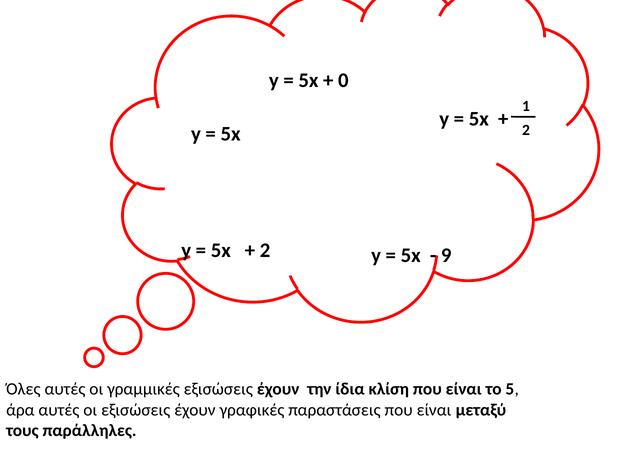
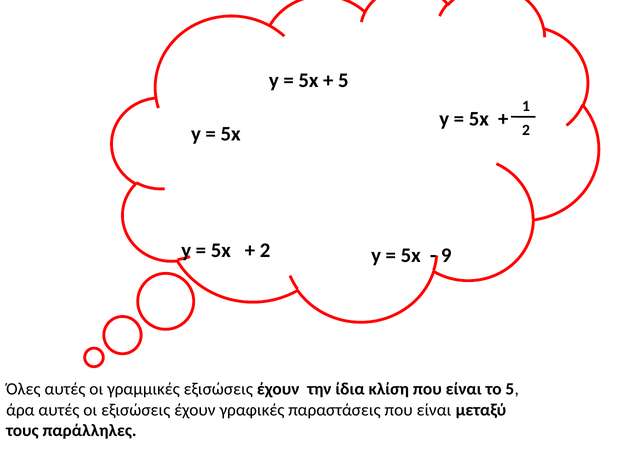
0: 0 -> 5 (343, 80)
